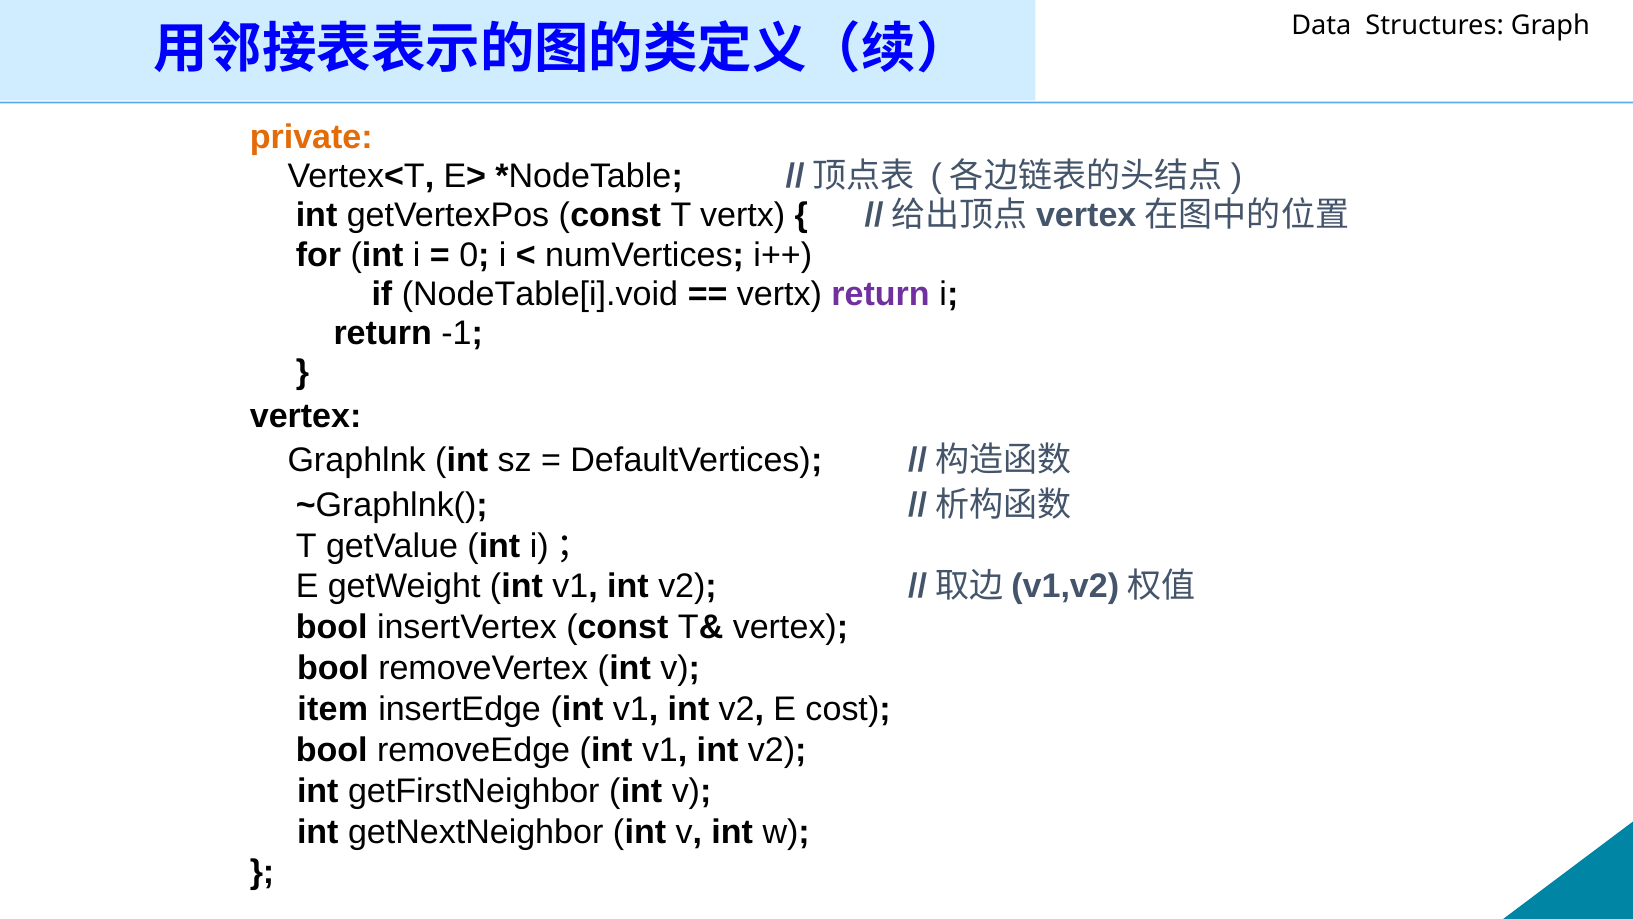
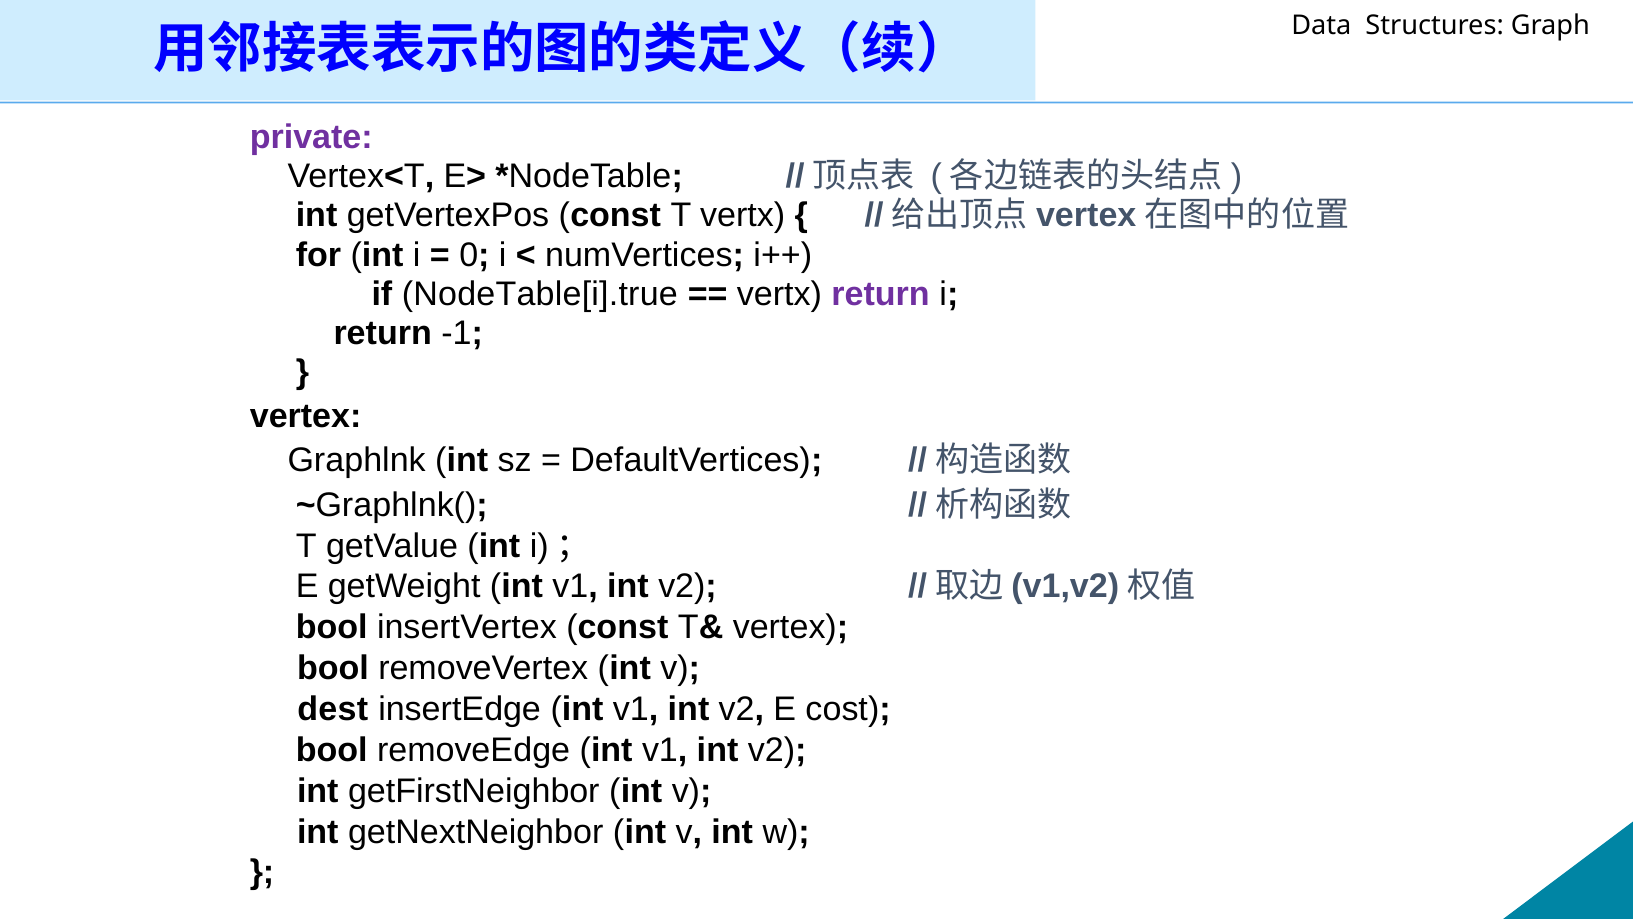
private colour: orange -> purple (311, 137)
NodeTable[i].void: NodeTable[i].void -> NodeTable[i].true (540, 294)
item: item -> dest (333, 709)
